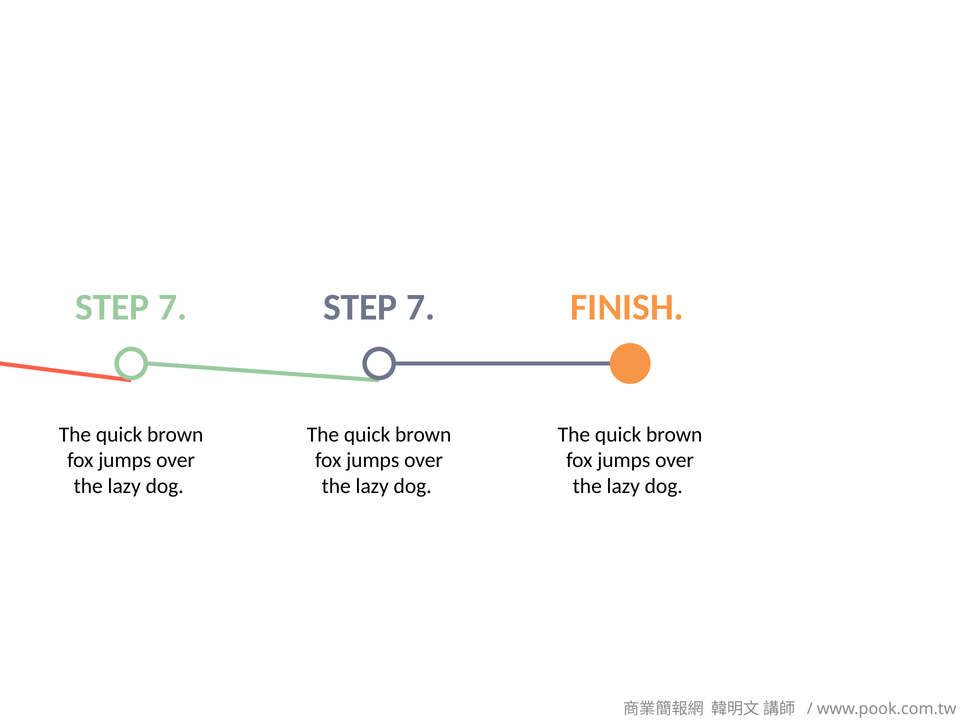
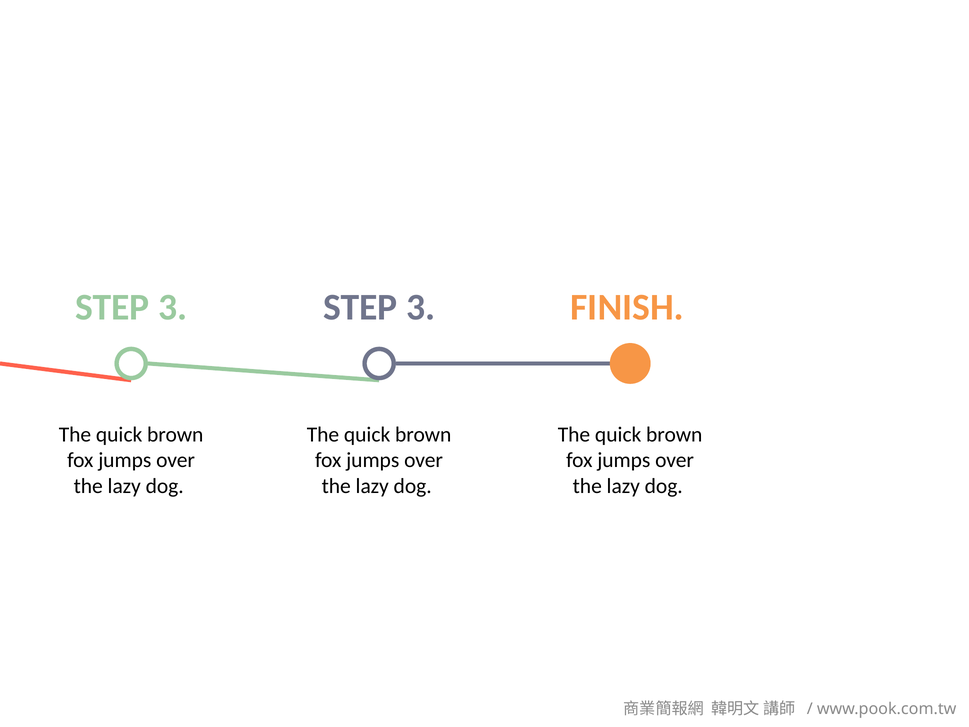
7: 7 -> 3 (173, 307)
7: 7 -> 3 (421, 307)
